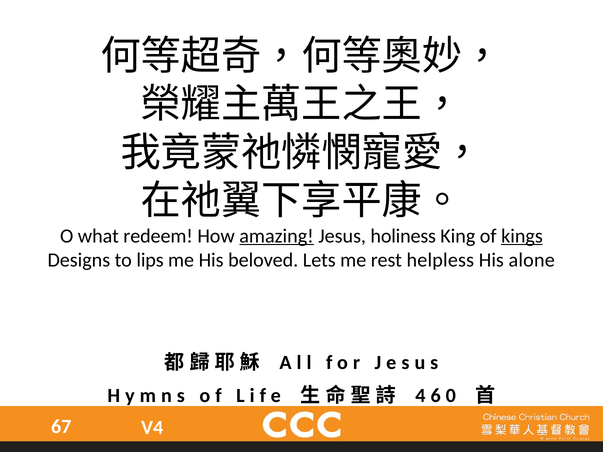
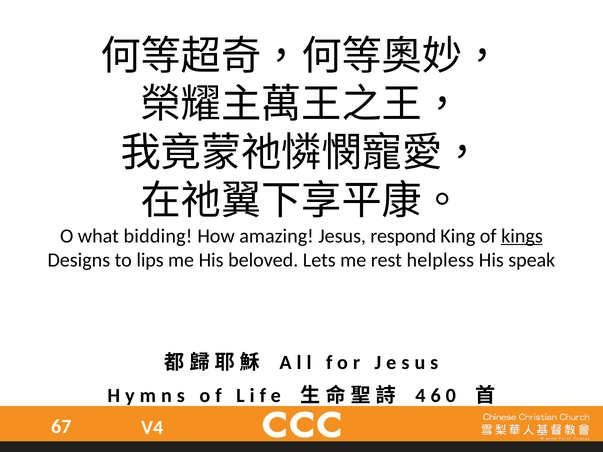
redeem: redeem -> bidding (158, 236)
amazing underline: present -> none (277, 236)
holiness: holiness -> respond (403, 236)
alone: alone -> speak (532, 260)
